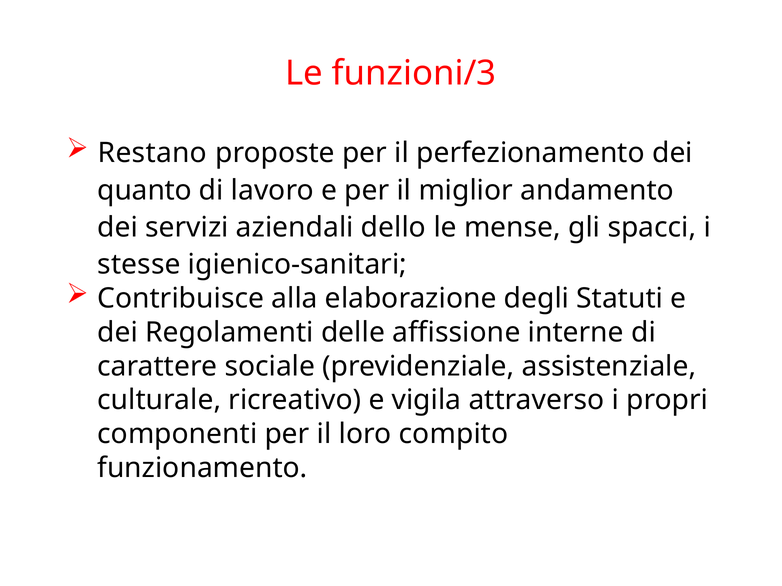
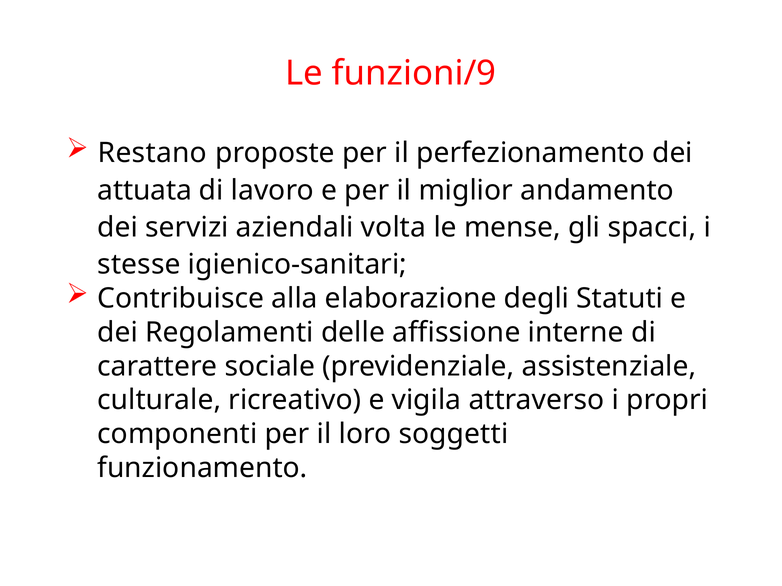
funzioni/3: funzioni/3 -> funzioni/9 (414, 74)
quanto: quanto -> attuata (145, 190)
dello: dello -> volta (393, 228)
compito: compito -> soggetti (454, 434)
